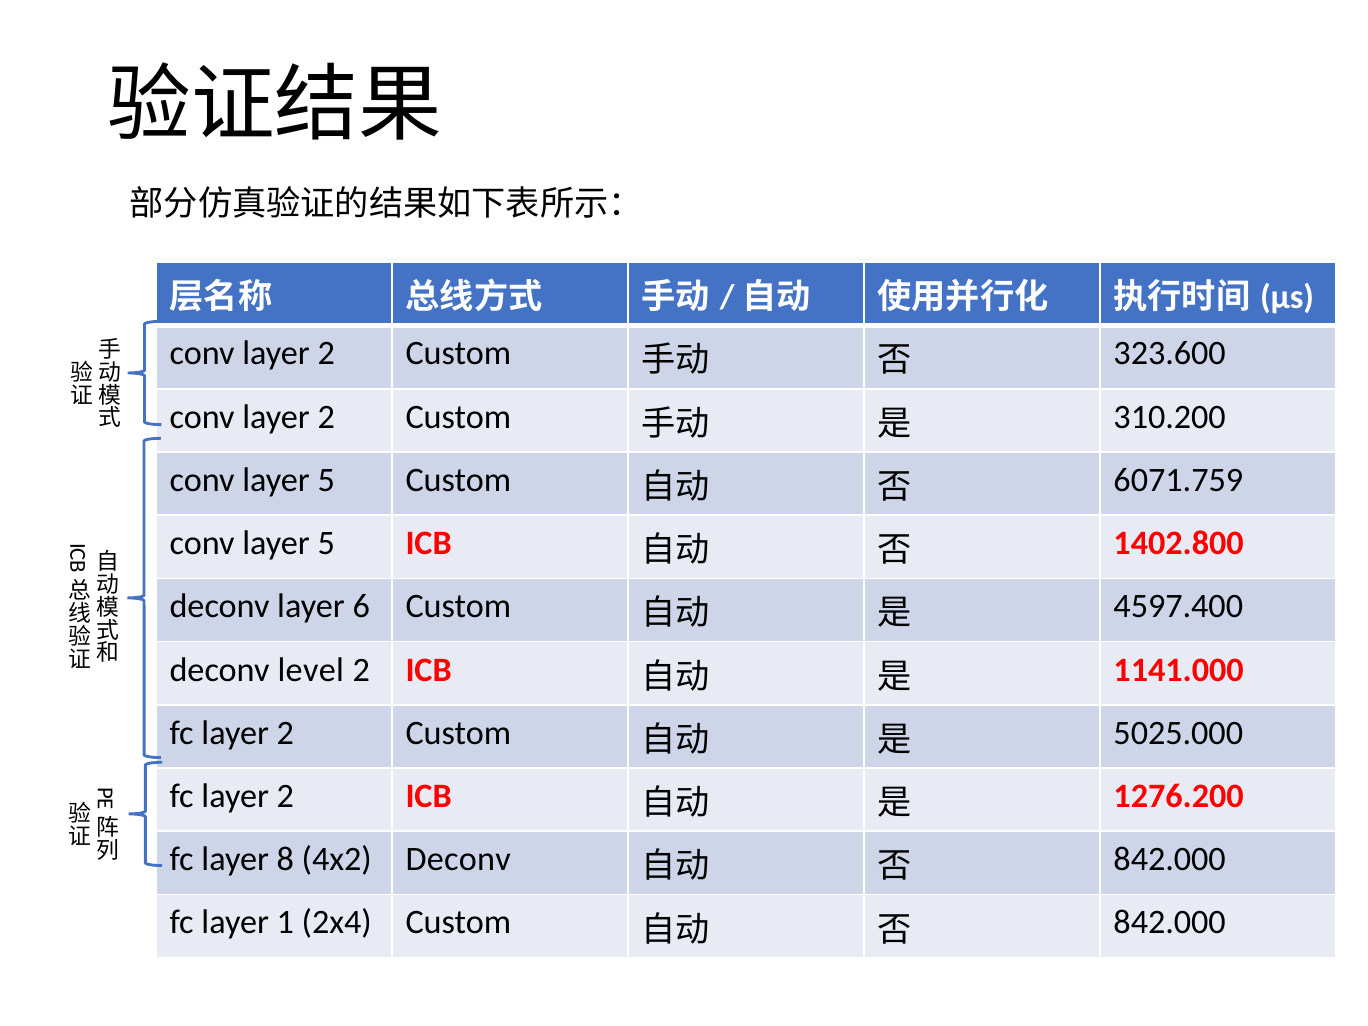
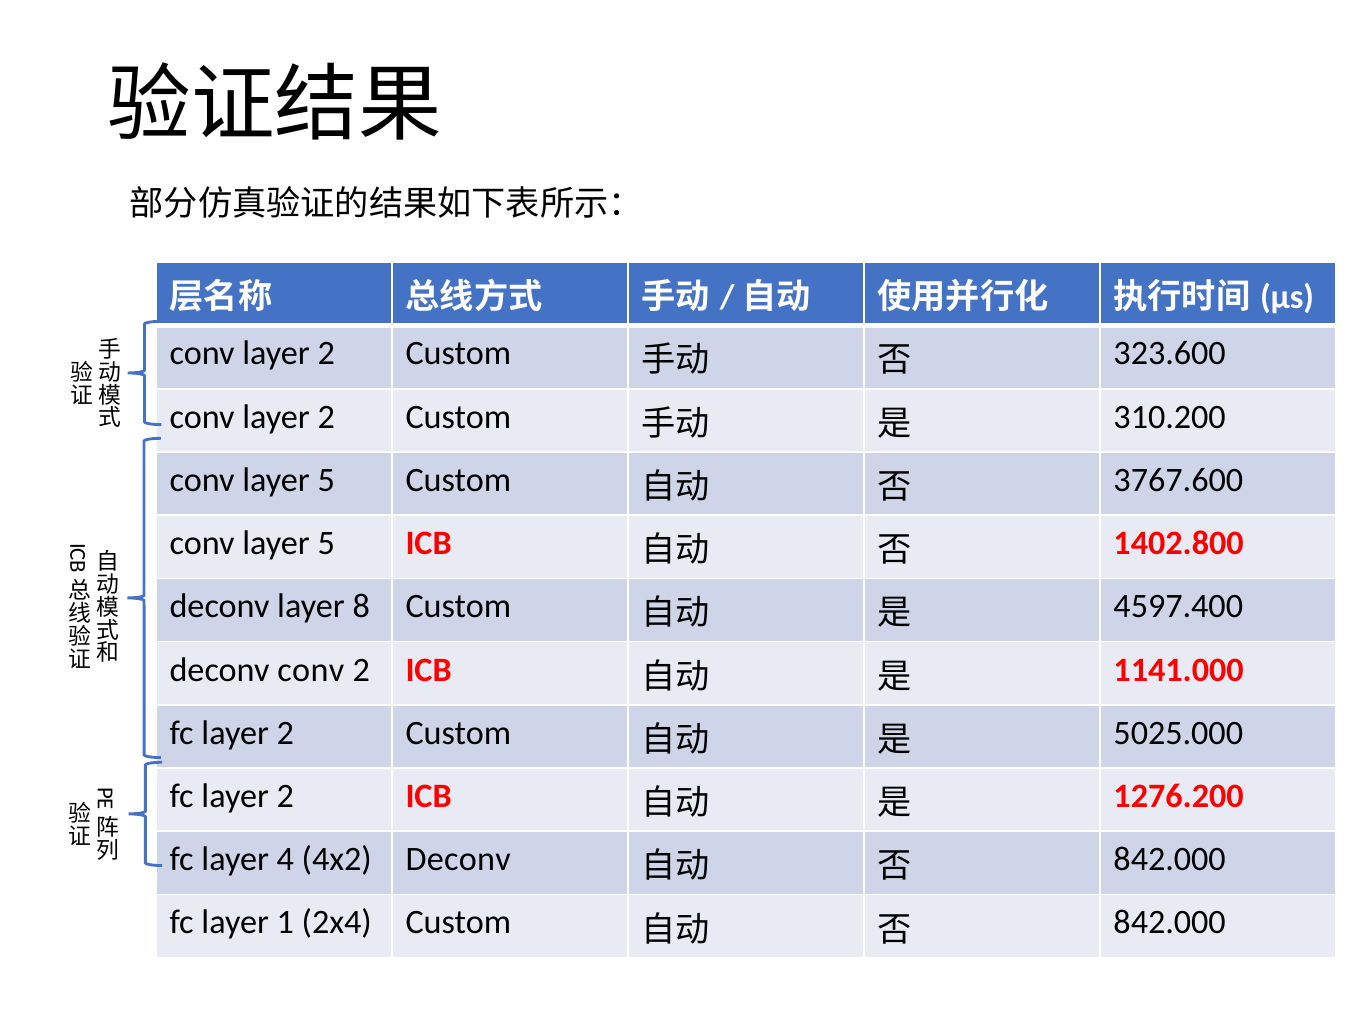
6071.759: 6071.759 -> 3767.600 (1178, 480)
6: 6 -> 8 (361, 607)
deconv level: level -> conv (311, 670)
8: 8 -> 4 (285, 859)
